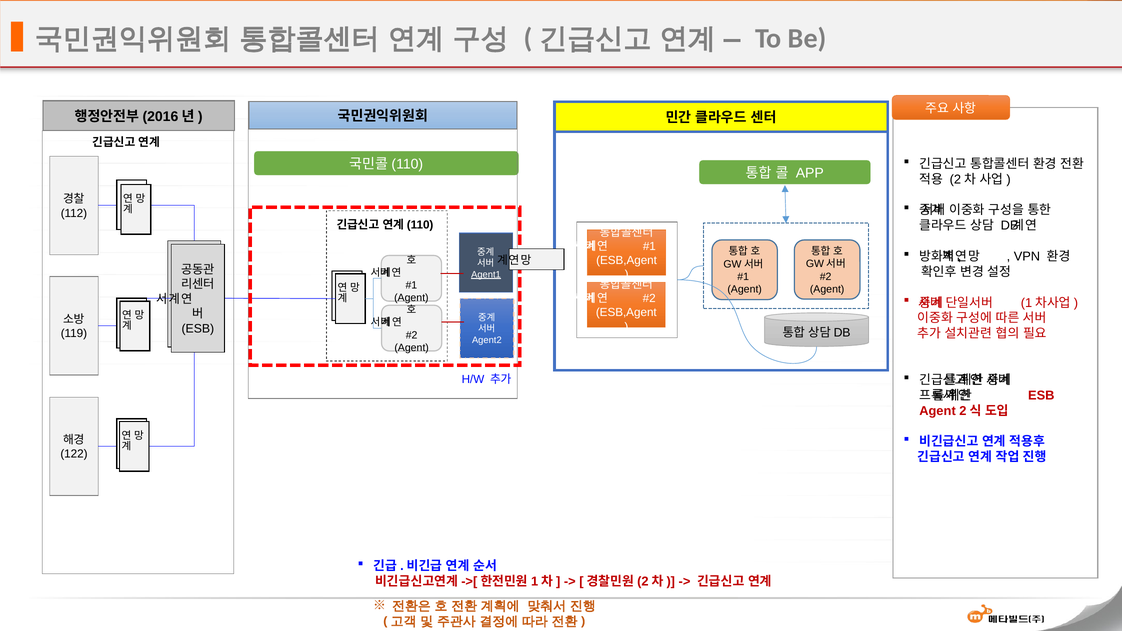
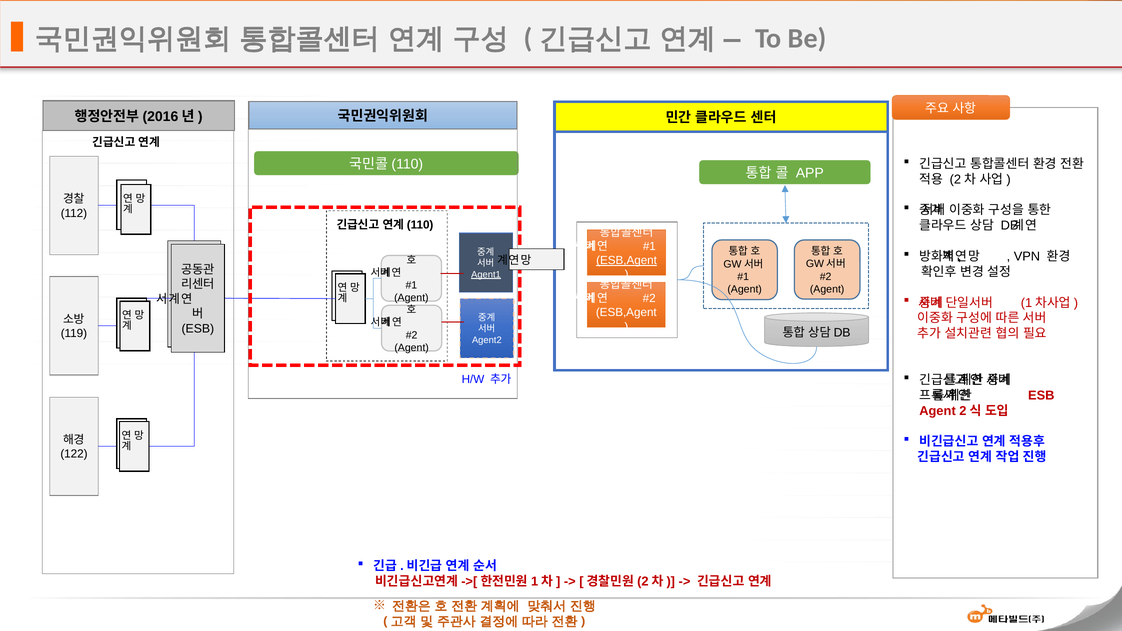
ESB,Agent underline: none -> present (627, 260)
